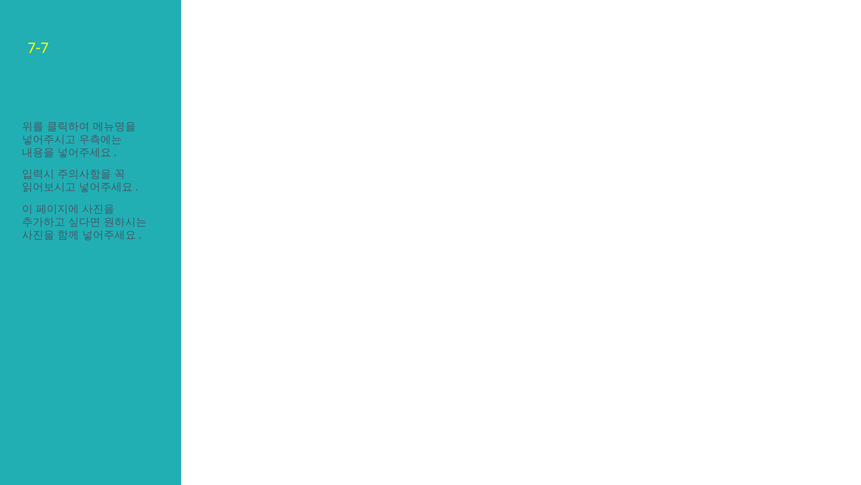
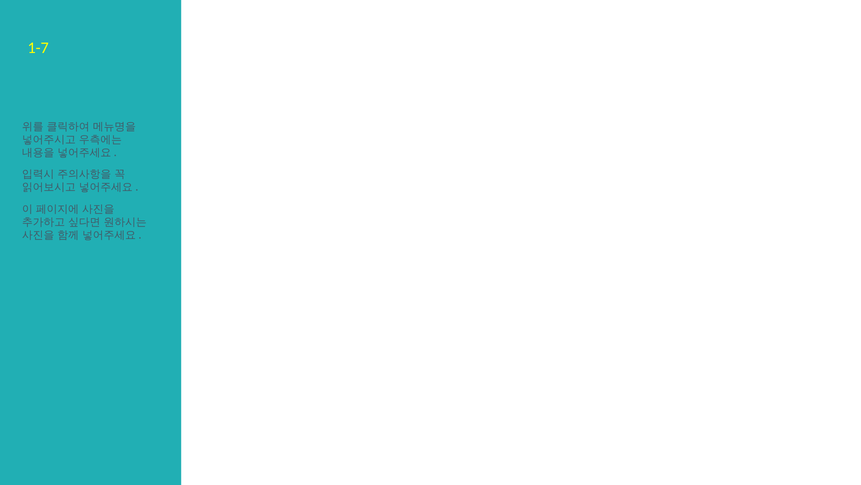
7-7: 7-7 -> 1-7 (38, 48)
